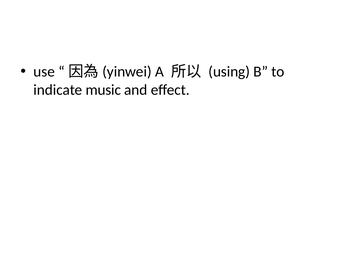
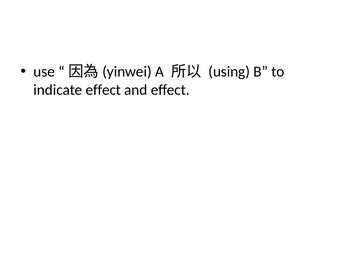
indicate music: music -> effect (103, 90)
